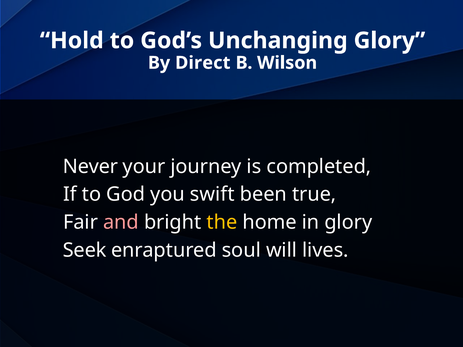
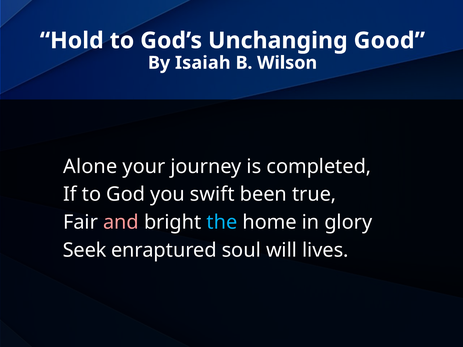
Unchanging Glory: Glory -> Good (389, 41)
Direct: Direct -> Isaiah (203, 63)
Never: Never -> Alone (90, 167)
the colour: yellow -> light blue (222, 223)
